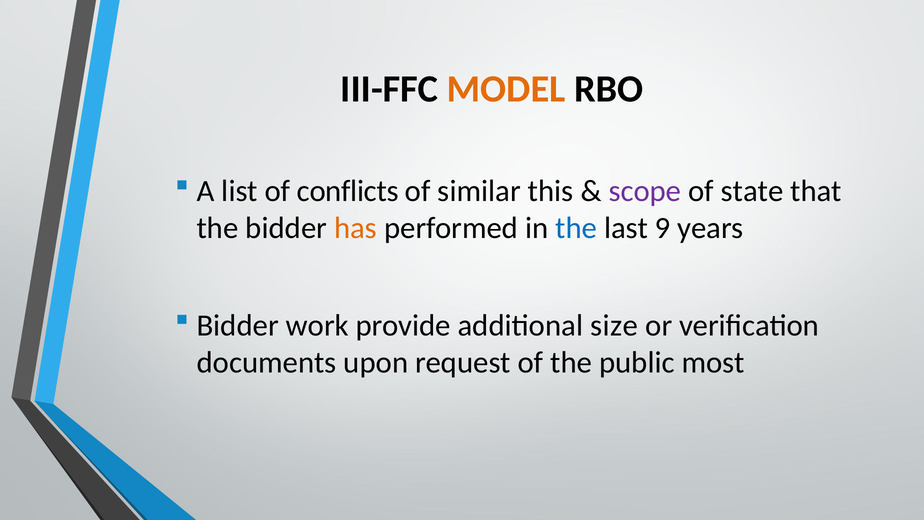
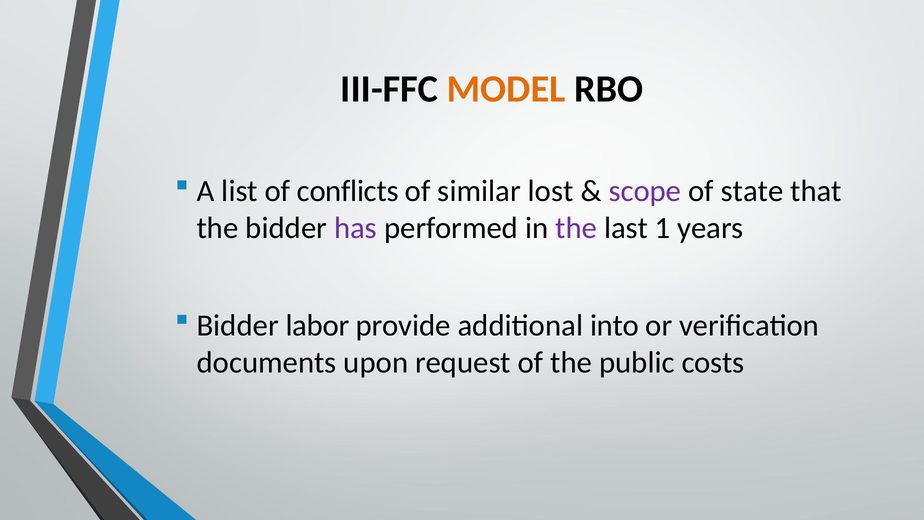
this: this -> lost (551, 191)
has colour: orange -> purple (356, 228)
the colour: blue -> purple (576, 228)
9: 9 -> 1 (663, 228)
work: work -> labor (317, 326)
size: size -> into (614, 326)
most: most -> costs (713, 363)
